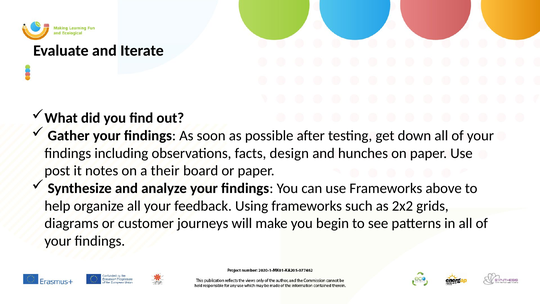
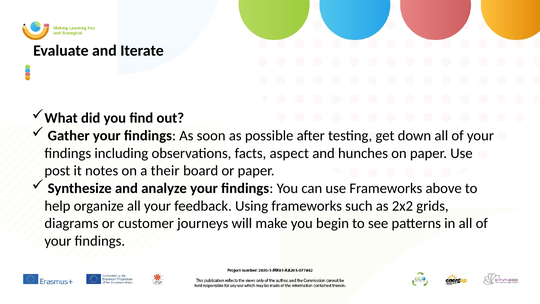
design: design -> aspect (289, 153)
